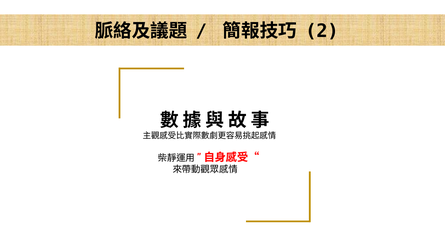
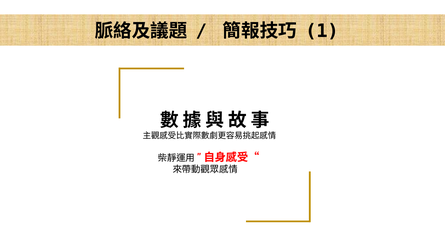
2: 2 -> 1 (322, 31)
